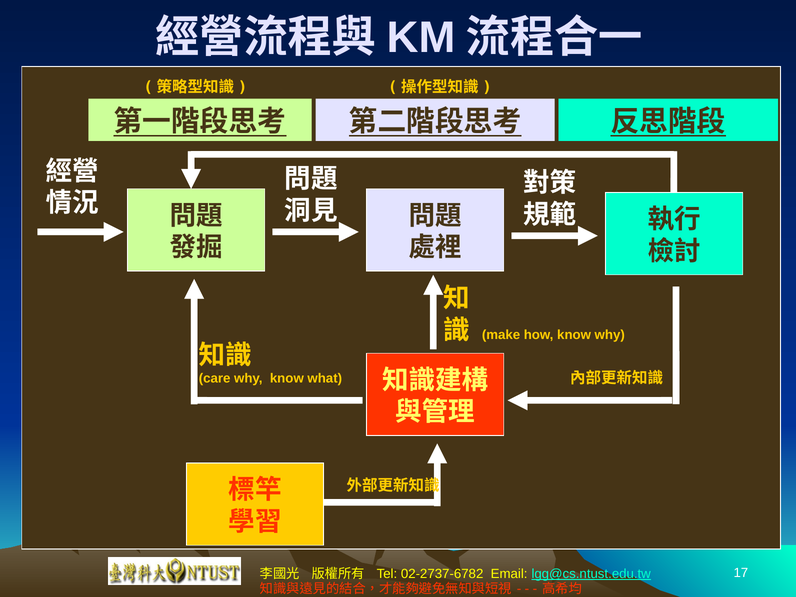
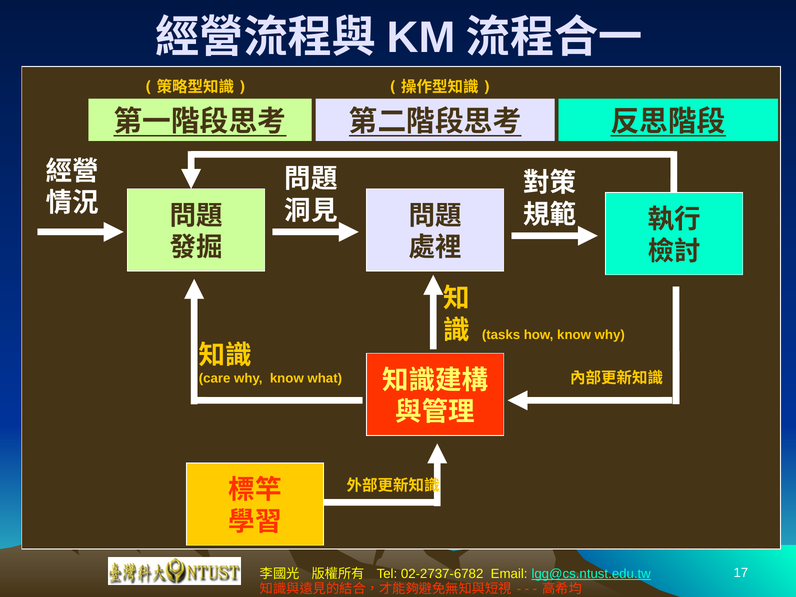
make: make -> tasks (501, 335)
